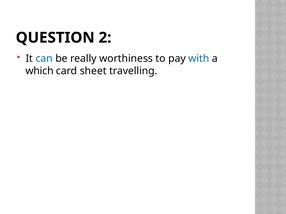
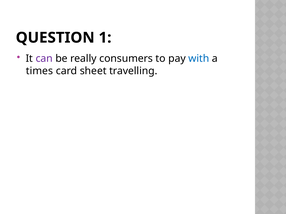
2: 2 -> 1 (105, 38)
can colour: blue -> purple (44, 59)
worthiness: worthiness -> consumers (126, 59)
which: which -> times (39, 71)
